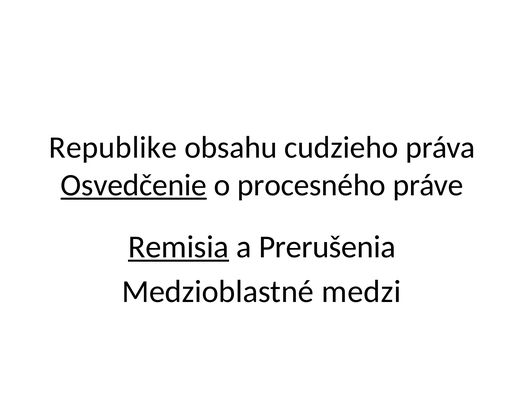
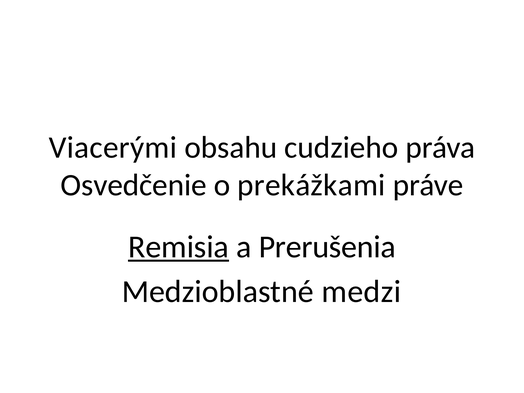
Republike: Republike -> Viacerými (113, 148)
Osvedčenie underline: present -> none (134, 185)
procesného: procesného -> prekážkami (311, 185)
